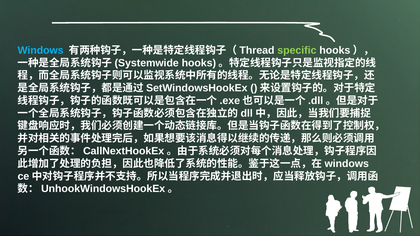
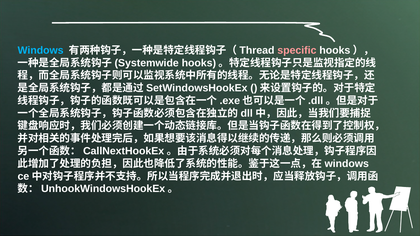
specific colour: light green -> pink (297, 50)
